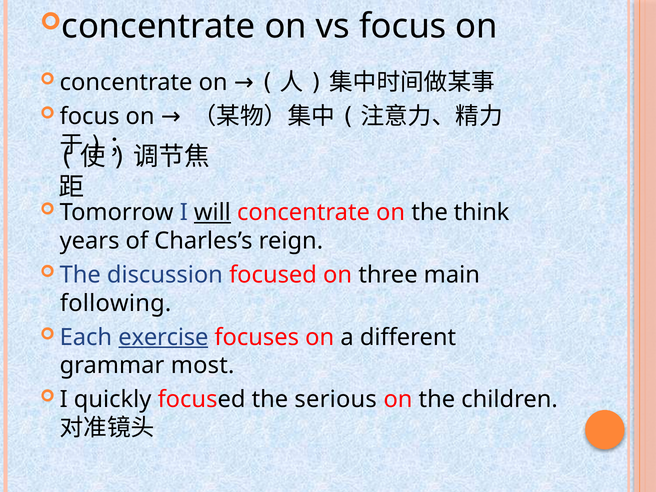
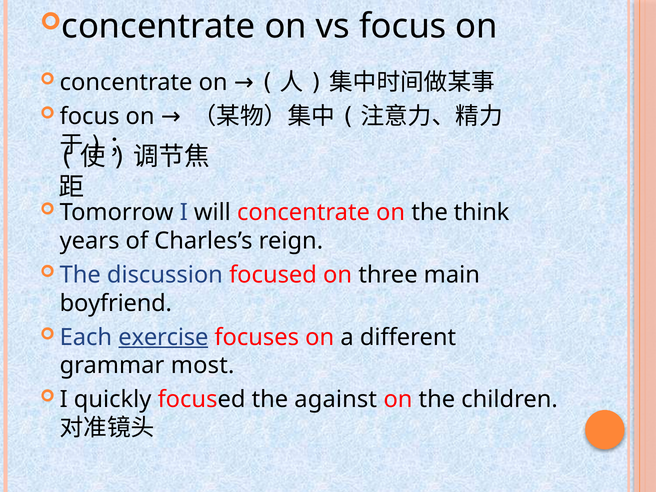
will underline: present -> none (212, 213)
following: following -> boyfriend (116, 303)
serious: serious -> against (336, 399)
